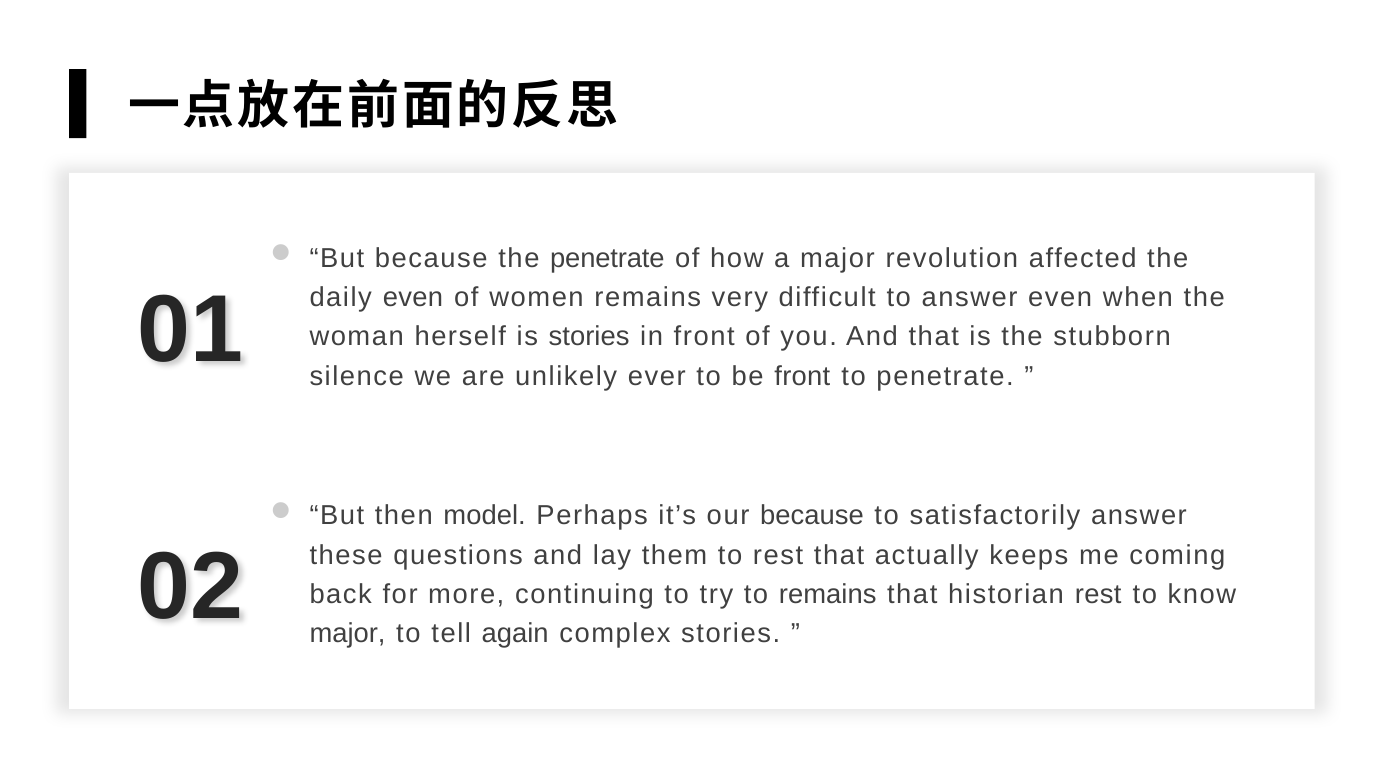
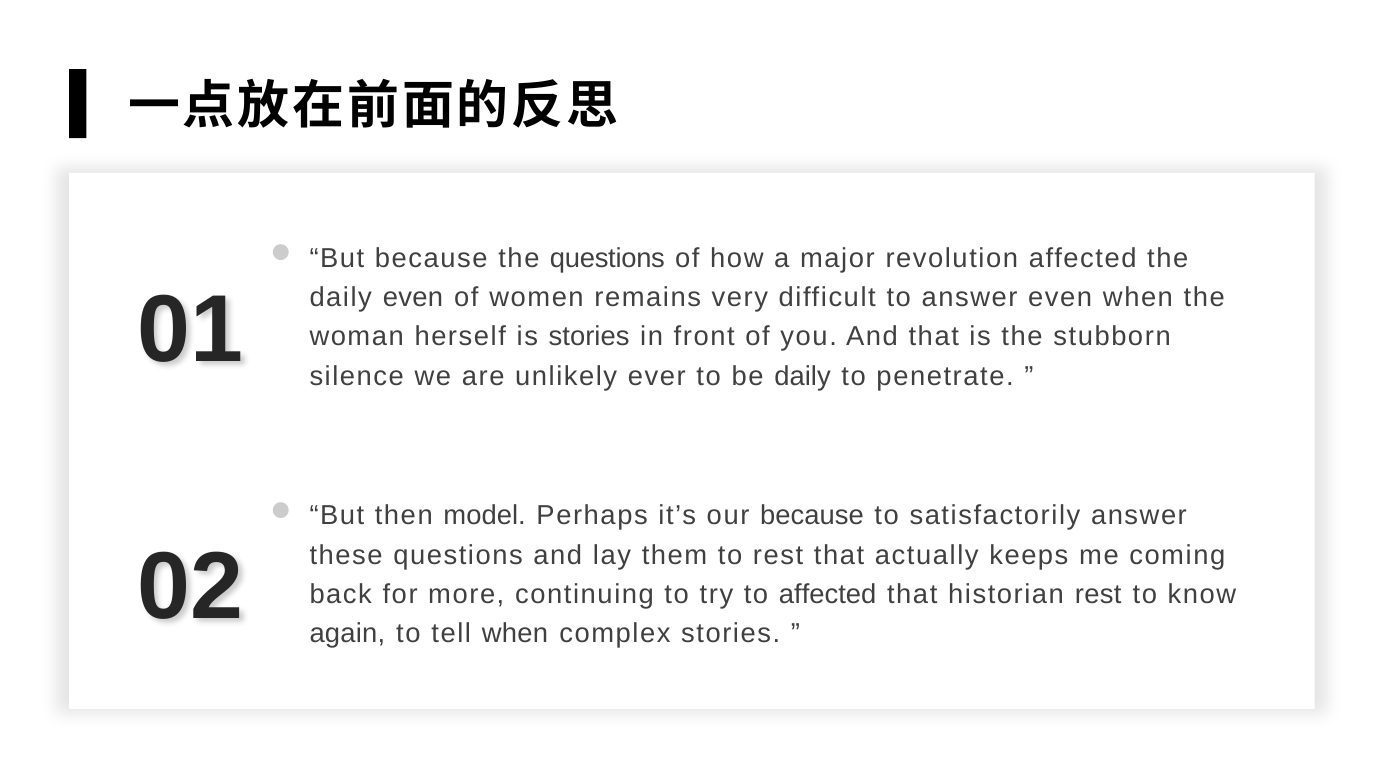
the penetrate: penetrate -> questions (607, 258)
be front: front -> daily (803, 377)
to remains: remains -> affected (828, 595)
major: major -> again (347, 634)
tell again: again -> when (515, 634)
